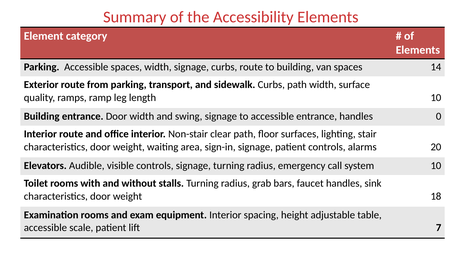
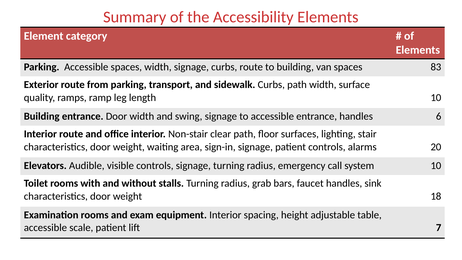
14: 14 -> 83 (436, 67)
0: 0 -> 6 (439, 116)
